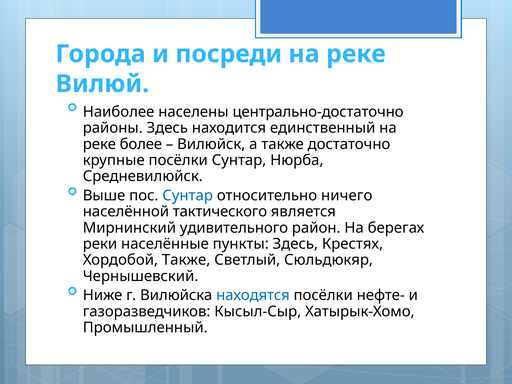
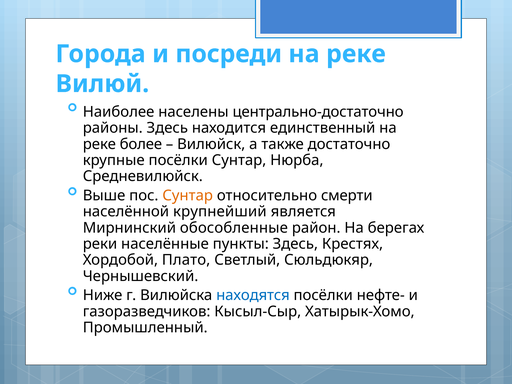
Сунтар colour: blue -> orange (188, 196)
ничего: ничего -> смерти (347, 196)
тактического: тактического -> крупнейший (220, 212)
удивительного: удивительного -> обособленные (234, 228)
Хордобой Также: Также -> Плато (186, 260)
